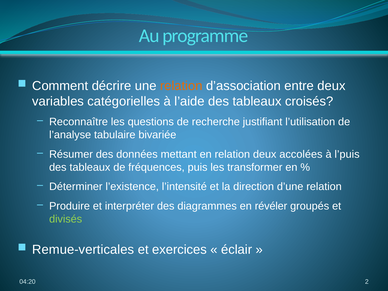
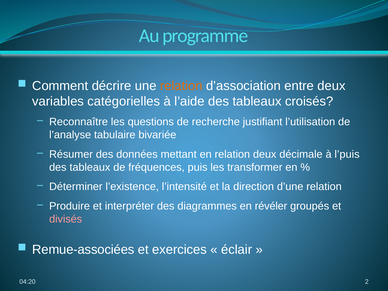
accolées: accolées -> décimale (301, 154)
divisés colour: light green -> pink (66, 219)
Remue-verticales: Remue-verticales -> Remue-associées (83, 250)
